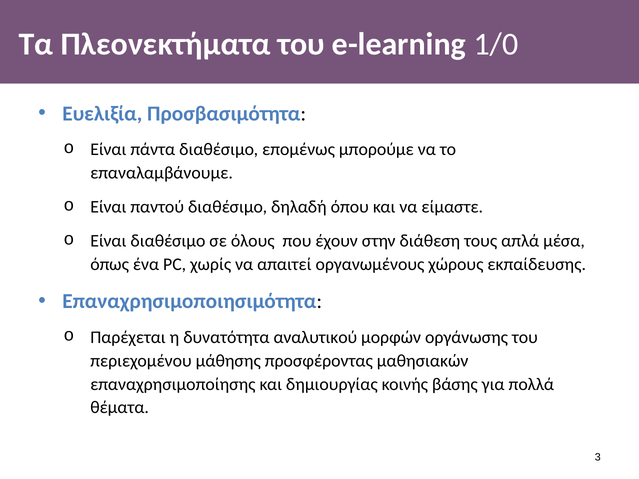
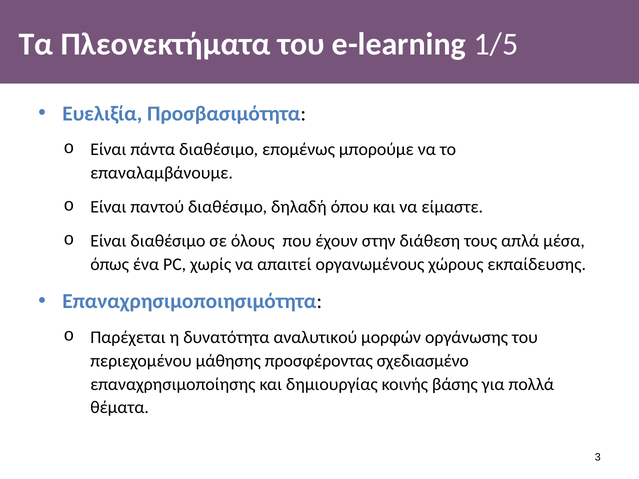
1/0: 1/0 -> 1/5 (496, 44)
μαθησιακών: μαθησιακών -> σχεδιασμένο (423, 361)
